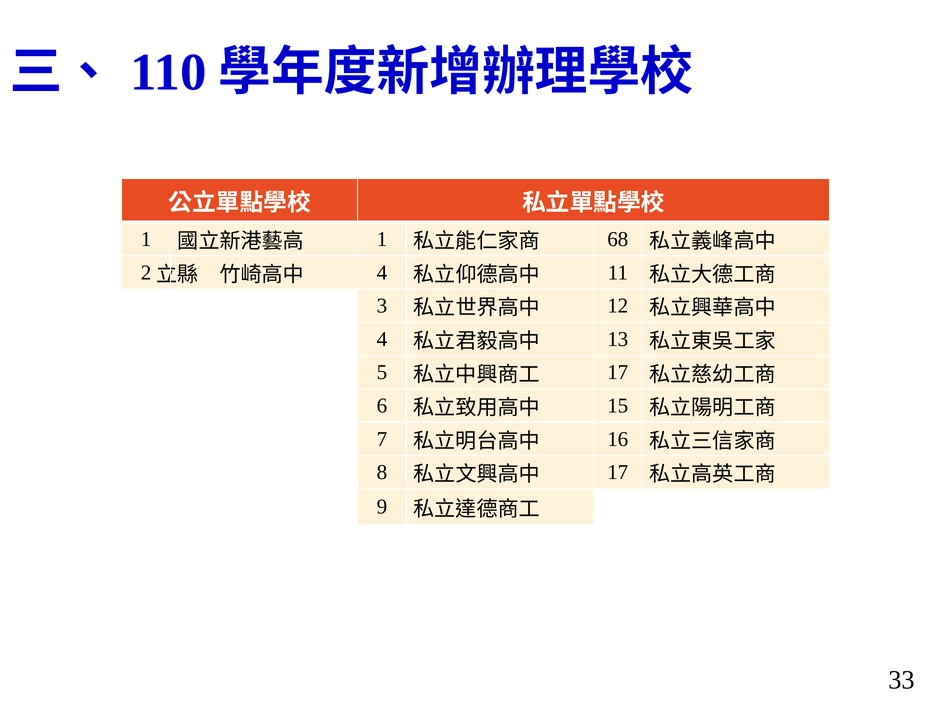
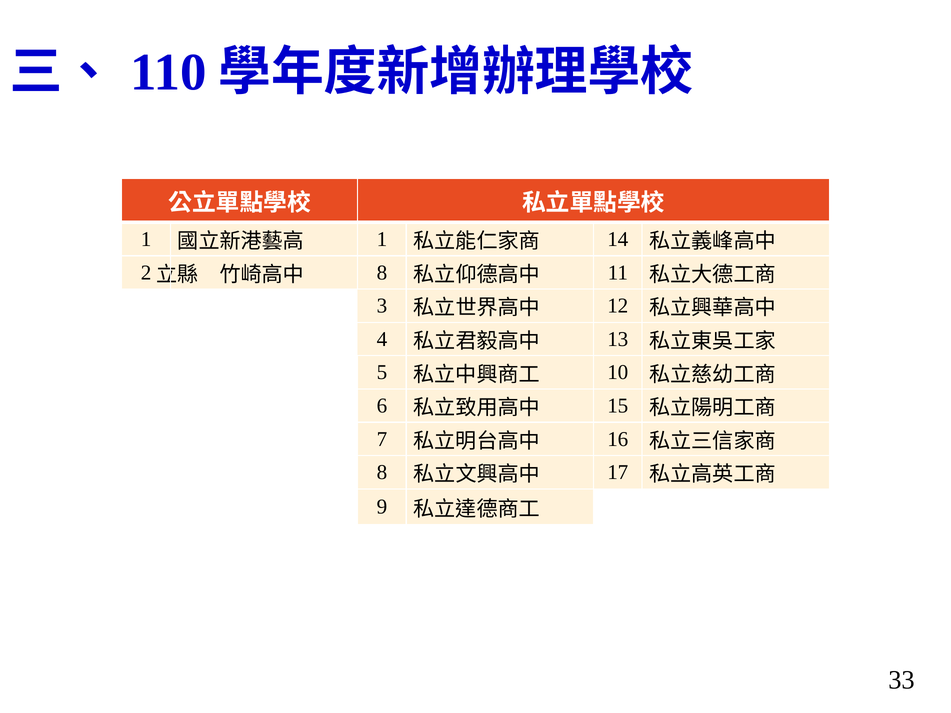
68: 68 -> 14 (618, 239)
4: 4 -> 8 (382, 273)
17: 17 -> 10 (618, 373)
